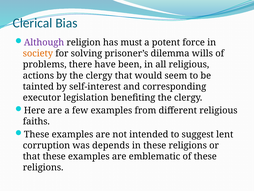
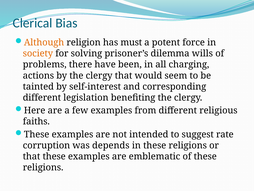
Although colour: purple -> orange (44, 42)
all religious: religious -> charging (189, 64)
executor: executor -> different (42, 97)
lent: lent -> rate (225, 134)
